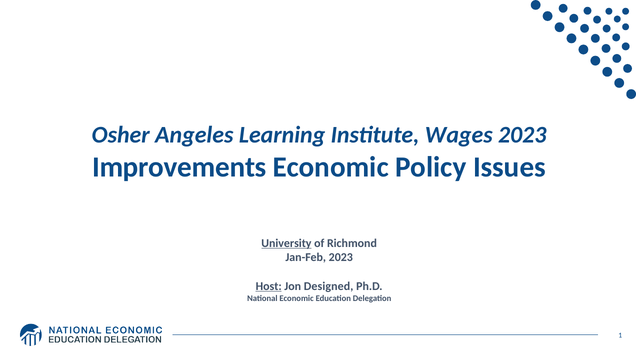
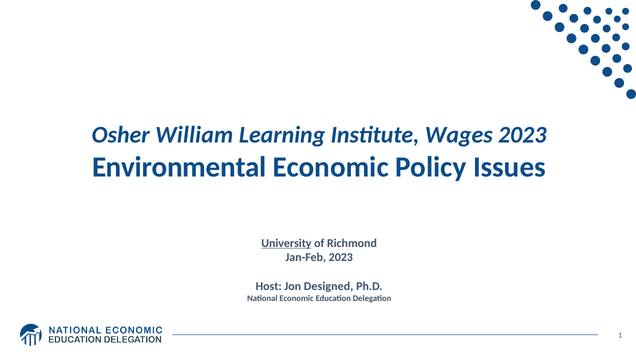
Angeles: Angeles -> William (194, 135)
Improvements: Improvements -> Environmental (179, 167)
Host underline: present -> none (269, 286)
